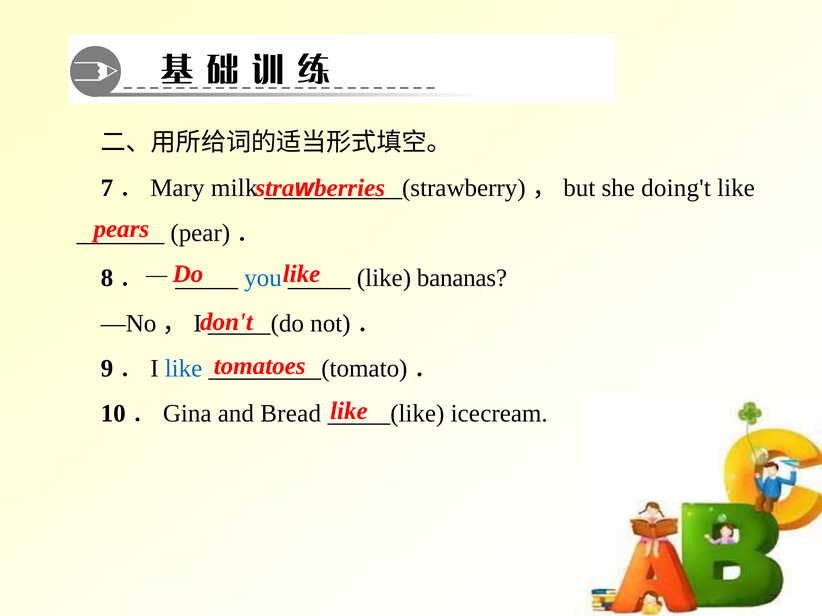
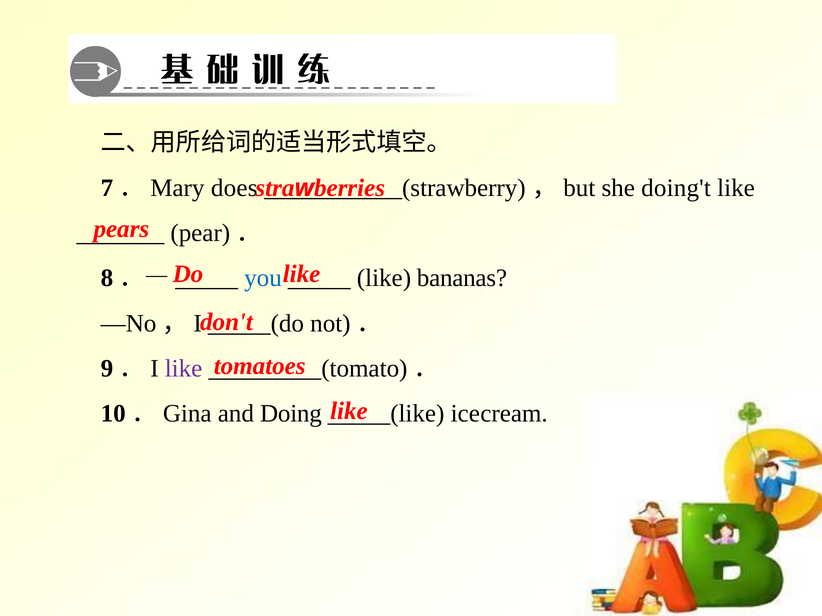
milk: milk -> does (234, 188)
like colour: blue -> purple (184, 369)
Bread: Bread -> Doing (291, 414)
